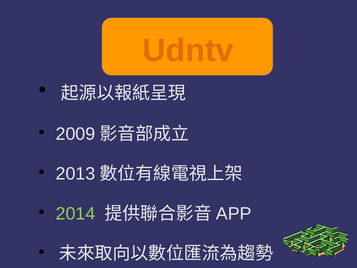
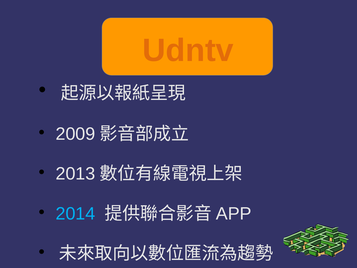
2014 colour: light green -> light blue (75, 214)
